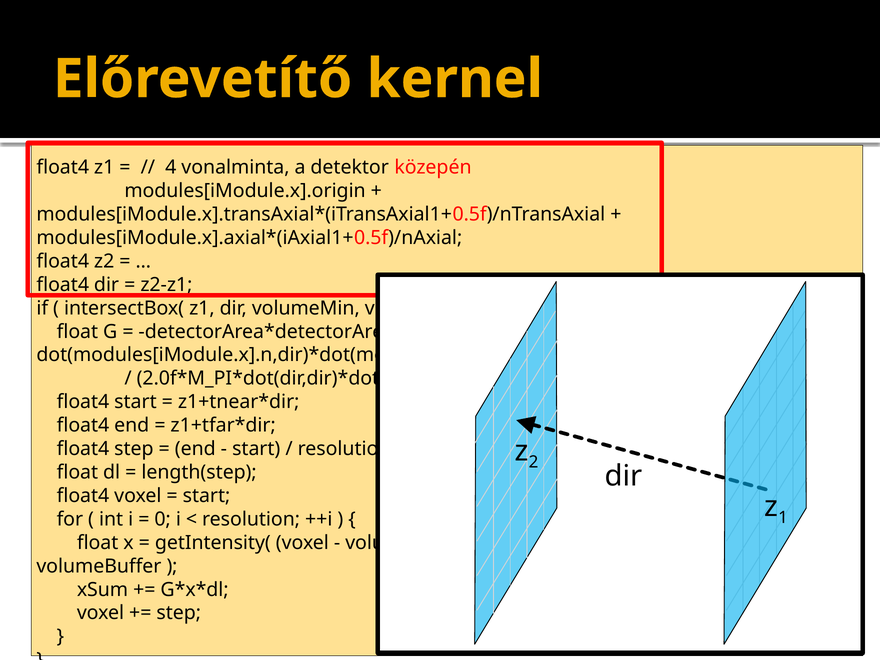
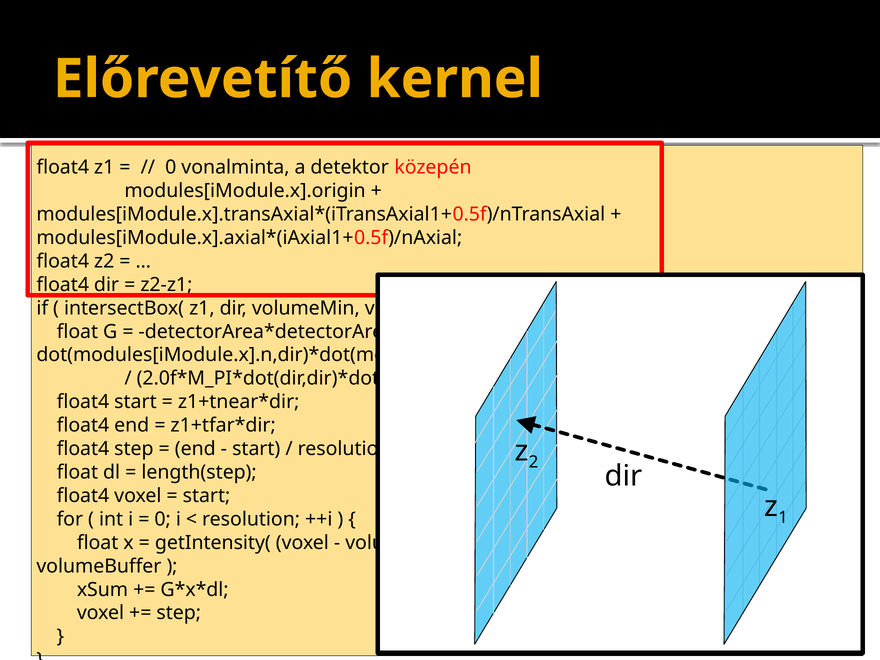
4: 4 -> 0 (171, 167)
